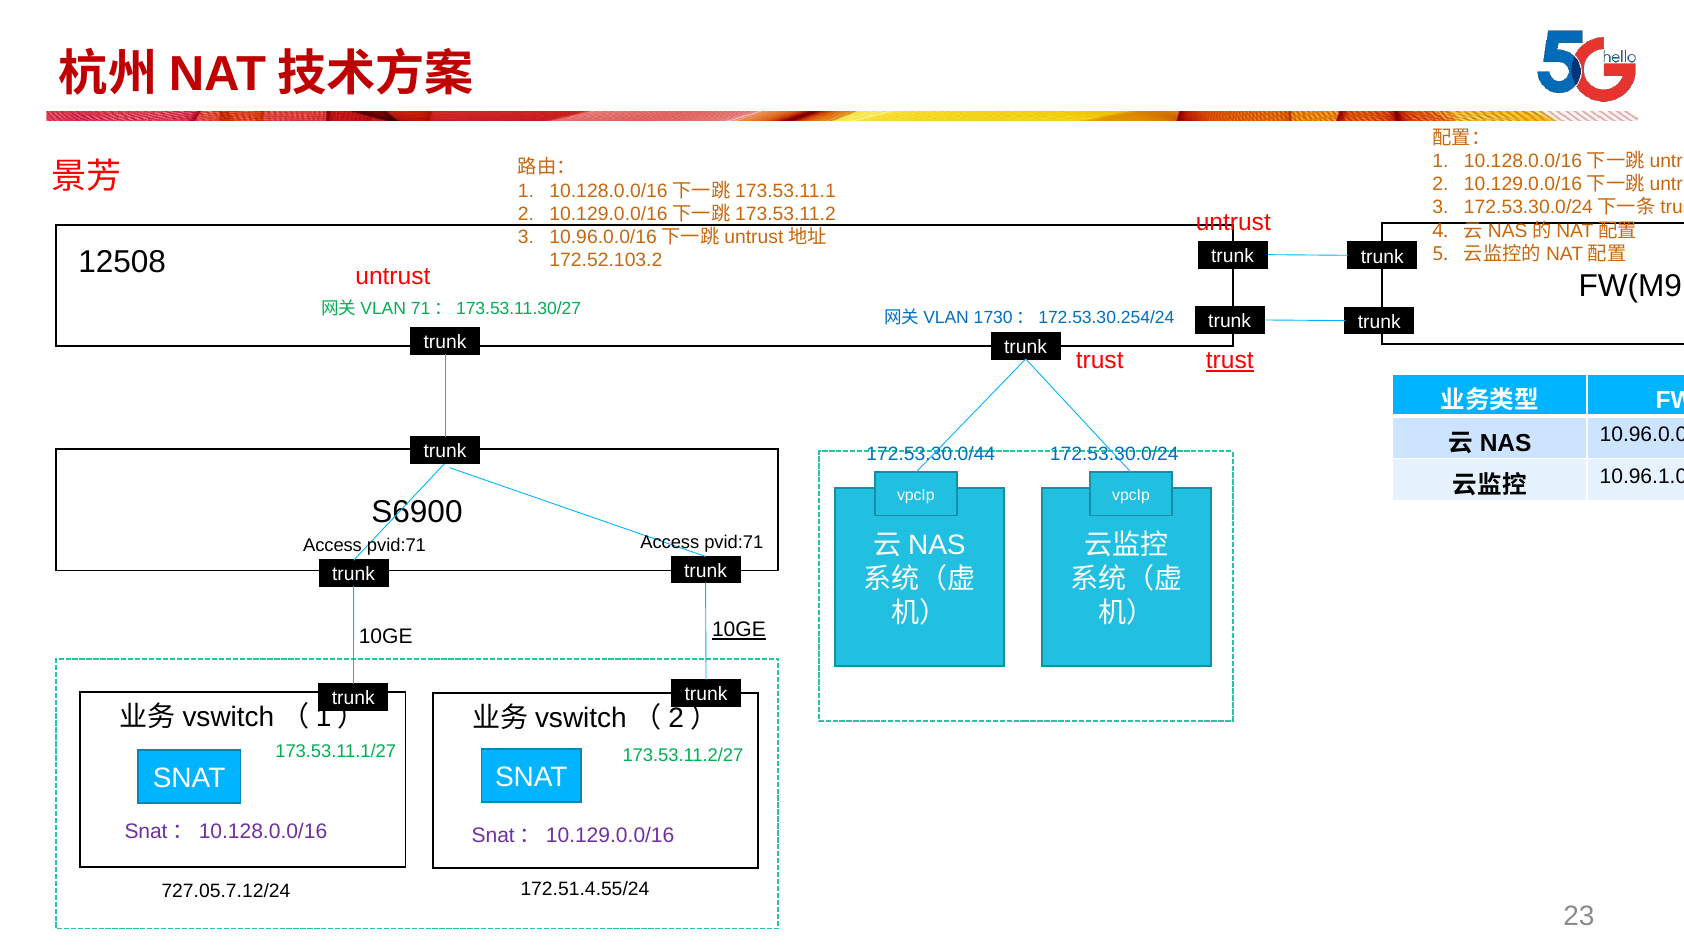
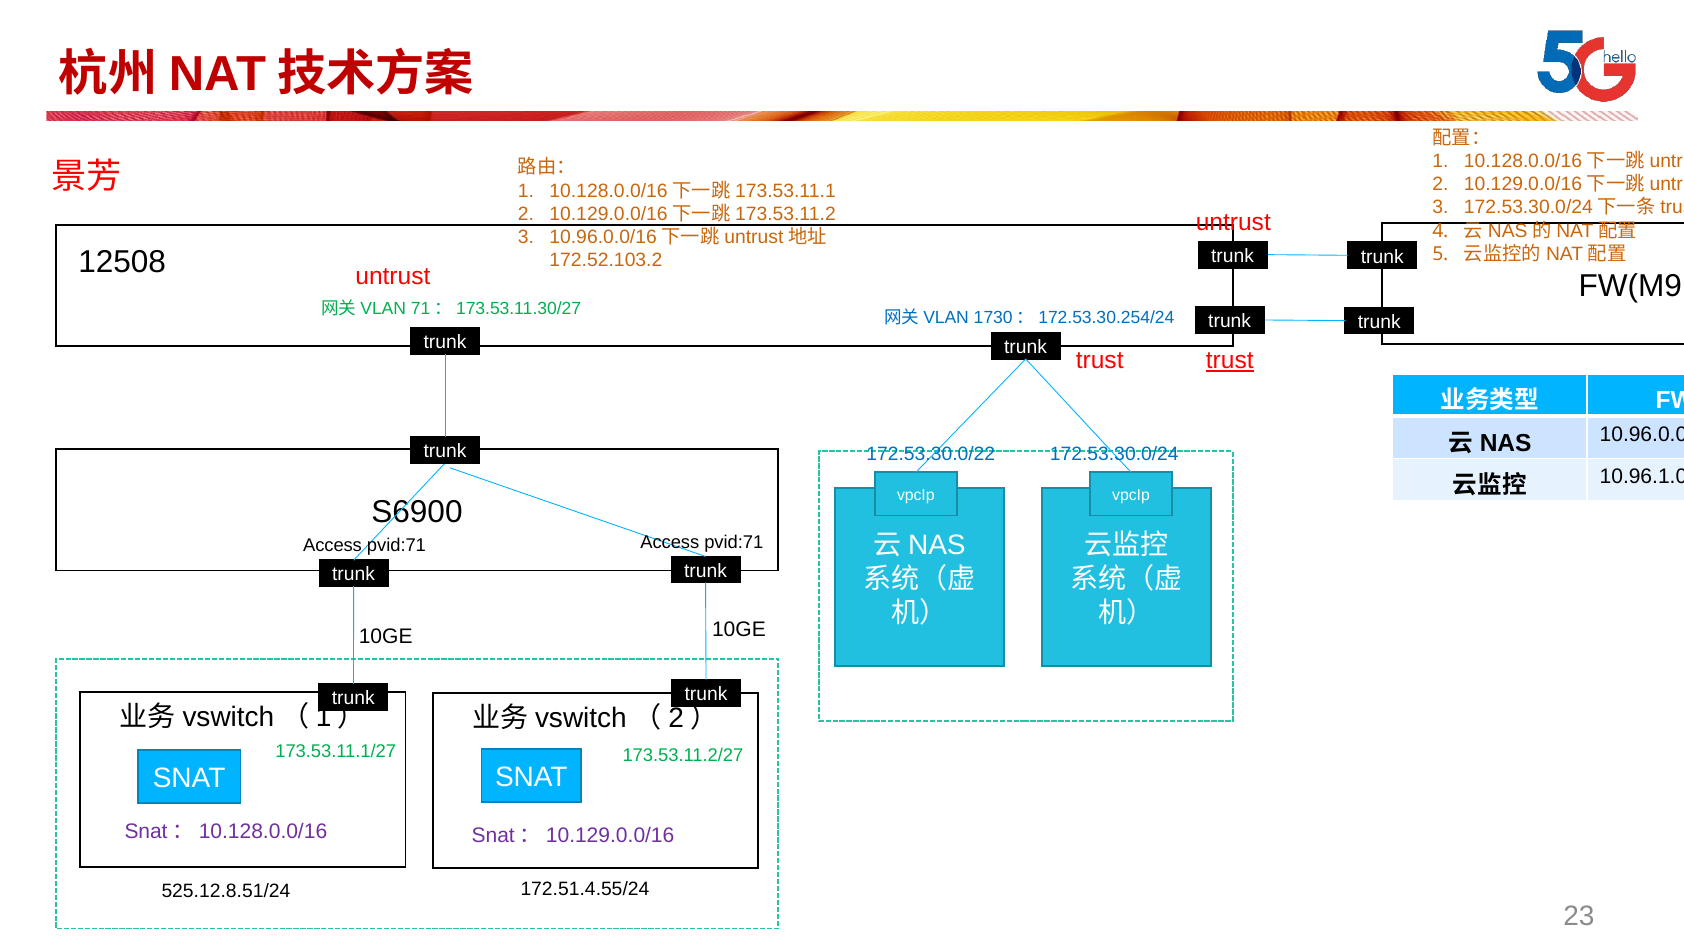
172.53.30.0/44: 172.53.30.0/44 -> 172.53.30.0/22 (931, 453)
10GE underline: present -> none (739, 629)
727.05.7.12/24: 727.05.7.12/24 -> 525.12.8.51/24 (226, 890)
